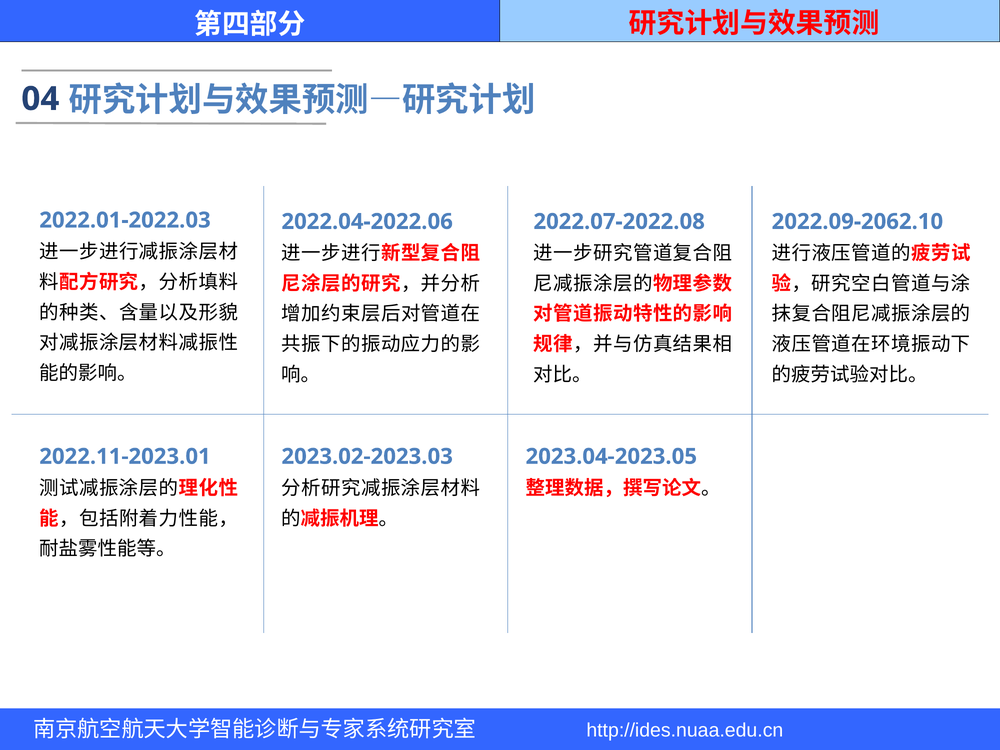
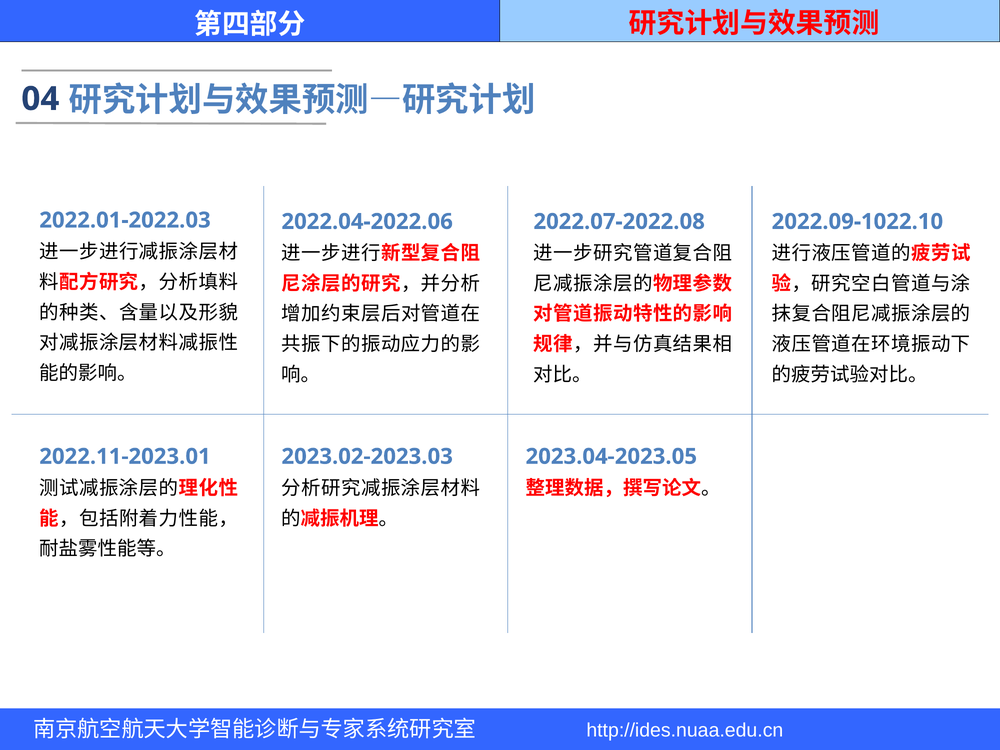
2022.09-2062.10: 2022.09-2062.10 -> 2022.09-1022.10 (857, 222)
